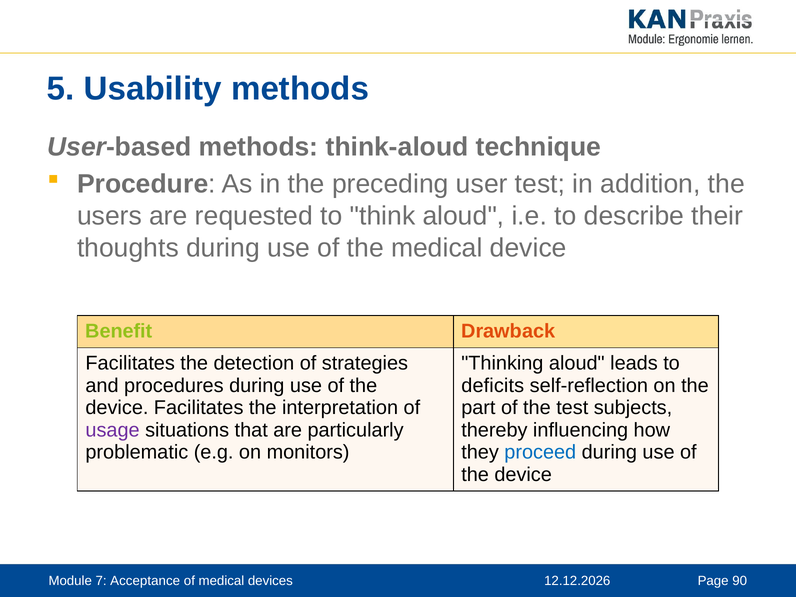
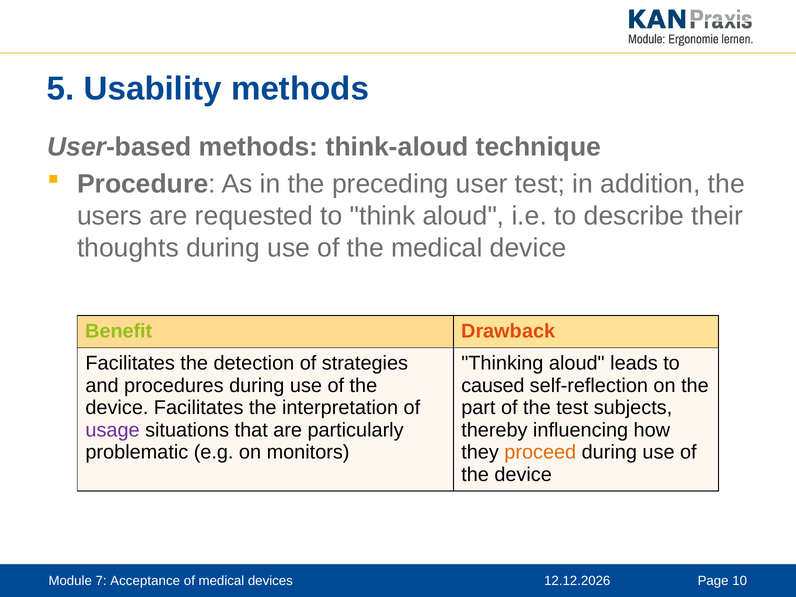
deficits: deficits -> caused (493, 386)
proceed colour: blue -> orange (540, 452)
90: 90 -> 10 (740, 581)
